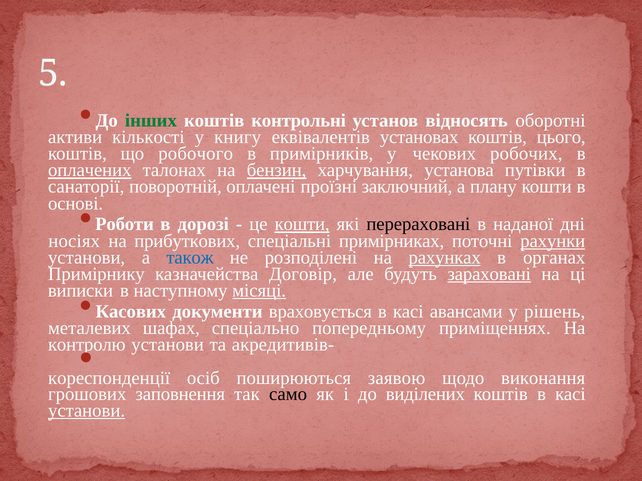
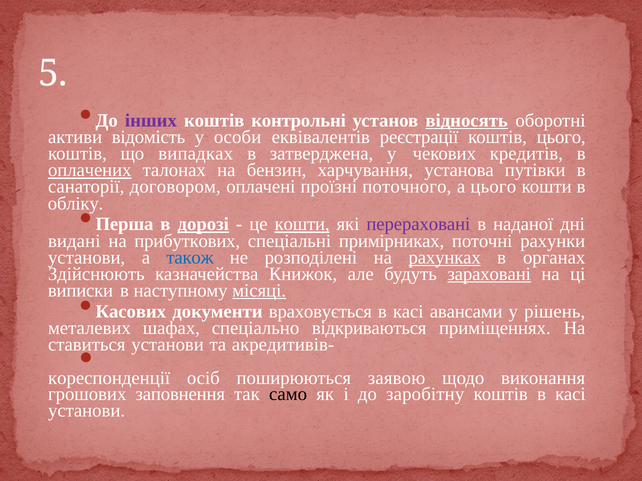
інших colour: green -> purple (151, 121)
відносять underline: none -> present (467, 121)
кількості: кількості -> відомість (149, 137)
книгу: книгу -> особи (238, 137)
установах: установах -> реєстрації (419, 137)
робочого: робочого -> випадках (196, 154)
примірників: примірників -> затверджена (322, 154)
робочих: робочих -> кредитів (526, 154)
бензин underline: present -> none (277, 170)
поворотній: поворотній -> договором (175, 187)
заключний: заключний -> поточного (407, 187)
а плану: плану -> цього (493, 187)
основі: основі -> обліку (76, 204)
Роботи: Роботи -> Перша (124, 224)
дорозі underline: none -> present (203, 224)
перераховані colour: black -> purple (418, 224)
носіях: носіях -> видані (74, 241)
рахунки underline: present -> none (553, 241)
Примірнику: Примірнику -> Здійснюють (96, 274)
Договір: Договір -> Книжок (303, 274)
попередньому: попередньому -> відкриваються (369, 328)
контролю: контролю -> ставиться (87, 345)
виділених: виділених -> заробітну (425, 395)
установи underline: present -> none (87, 411)
